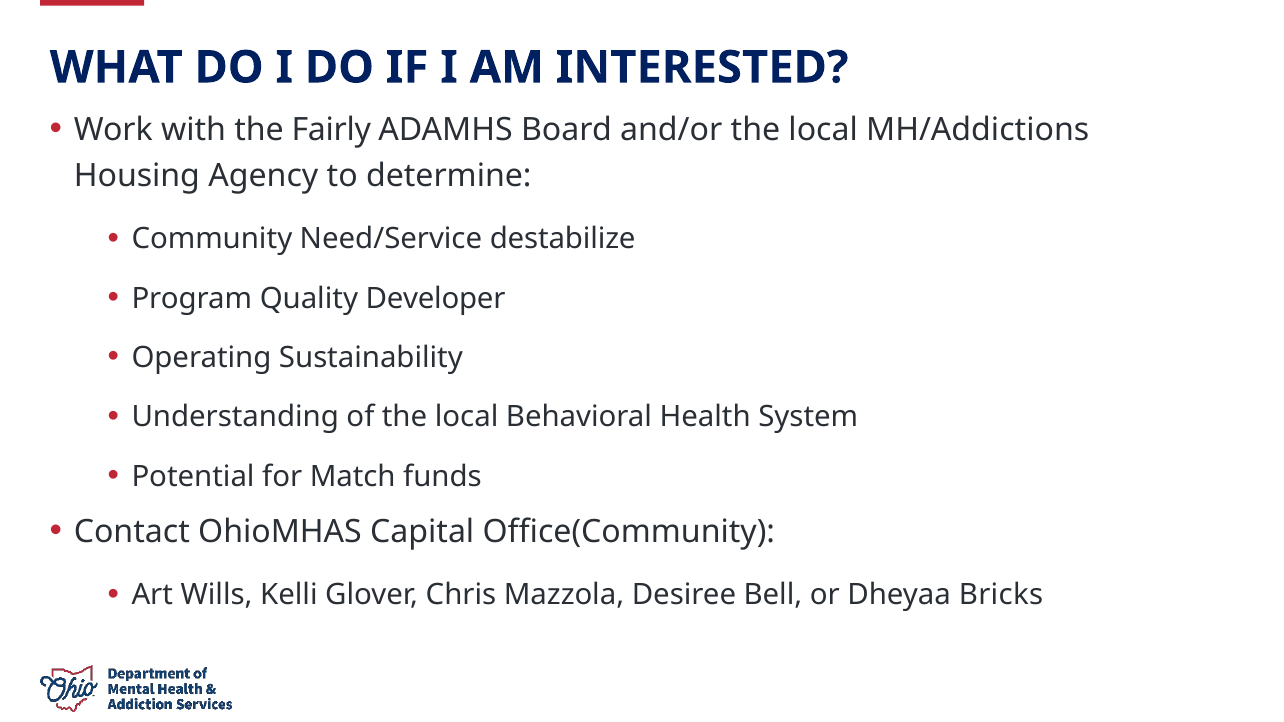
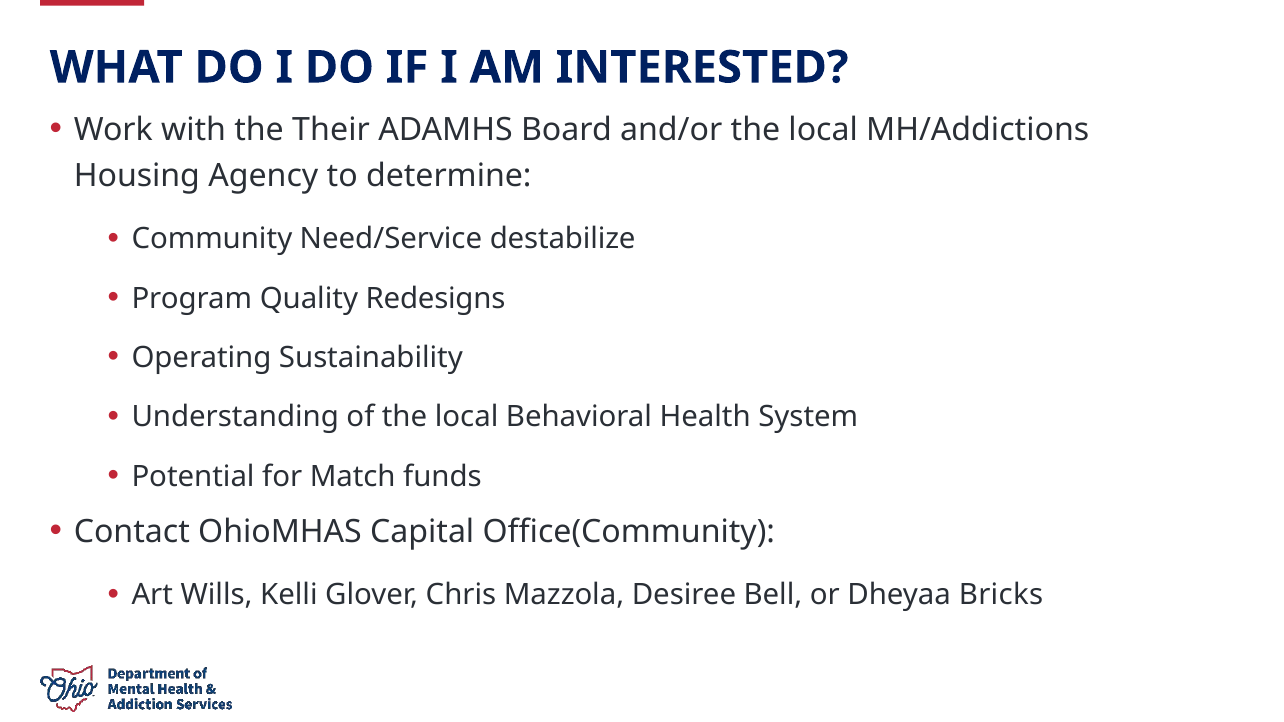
Fairly: Fairly -> Their (331, 130)
Developer: Developer -> Redesigns (436, 299)
